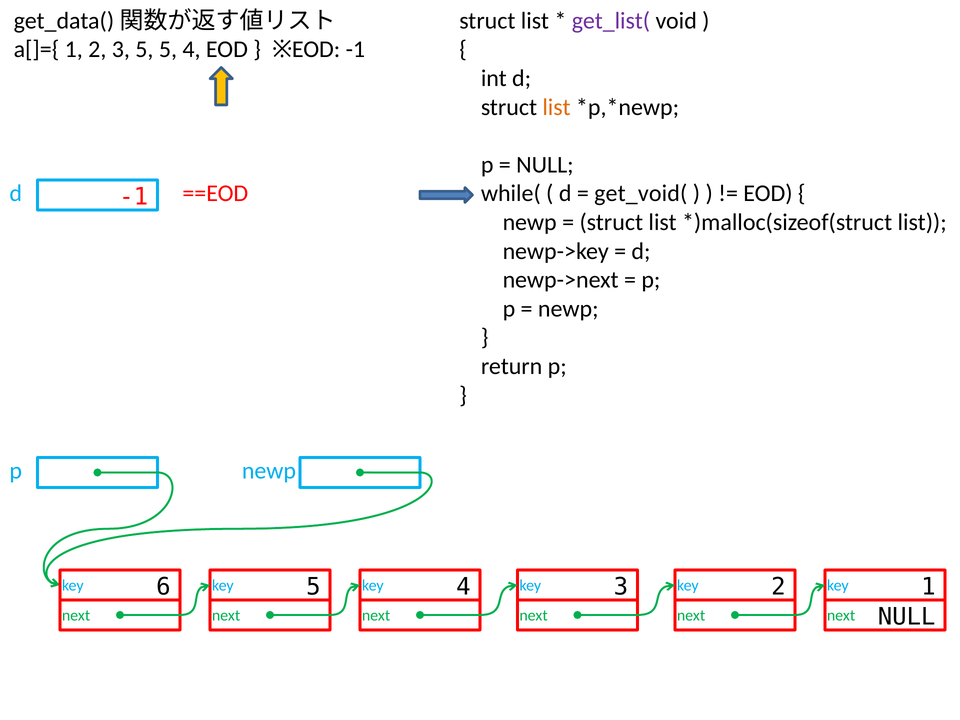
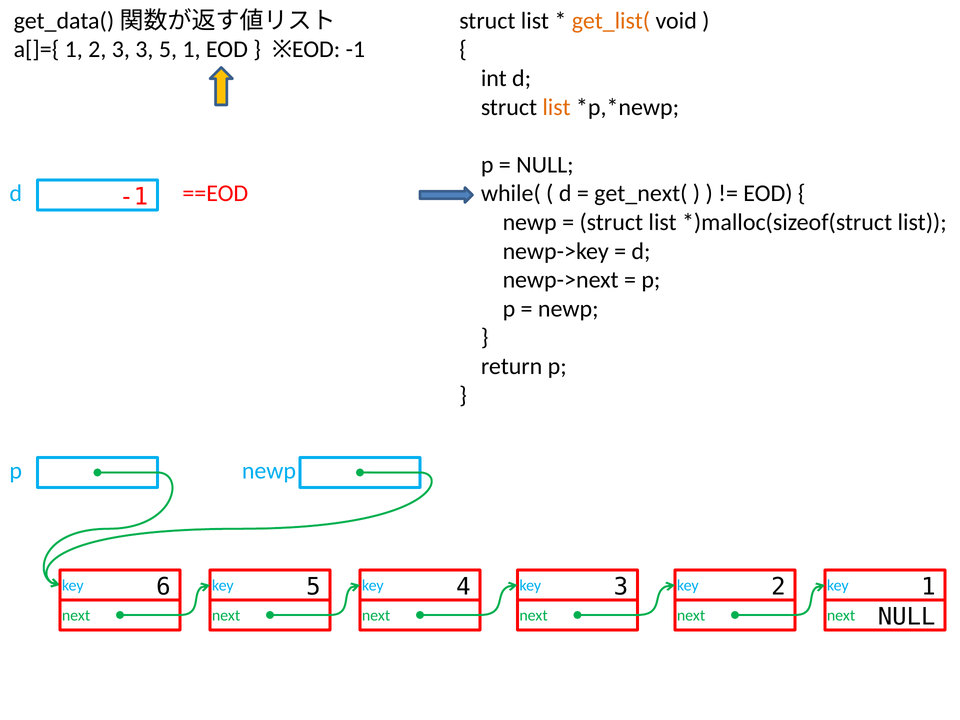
get_list( colour: purple -> orange (611, 21)
3 5: 5 -> 3 (144, 50)
5 4: 4 -> 1 (191, 50)
get_void(: get_void( -> get_next( (641, 194)
